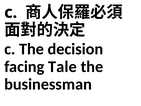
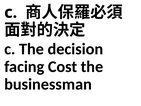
Tale: Tale -> Cost (63, 67)
